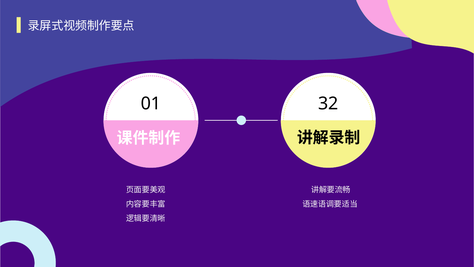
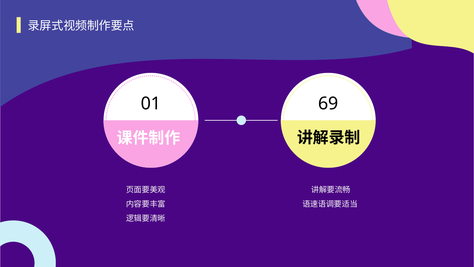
32: 32 -> 69 (328, 104)
